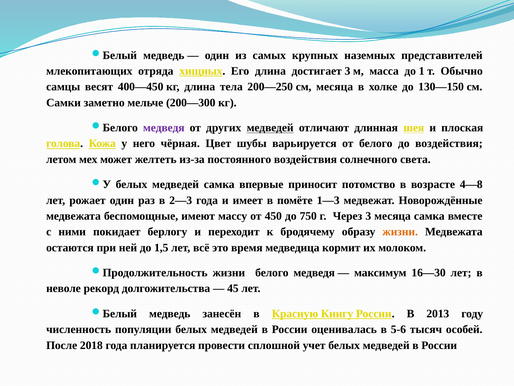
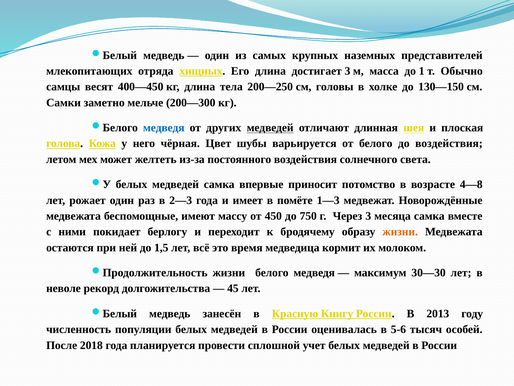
см месяца: месяца -> головы (335, 87)
медведя colour: purple -> blue (164, 128)
16—30: 16—30 -> 30—30 (429, 272)
